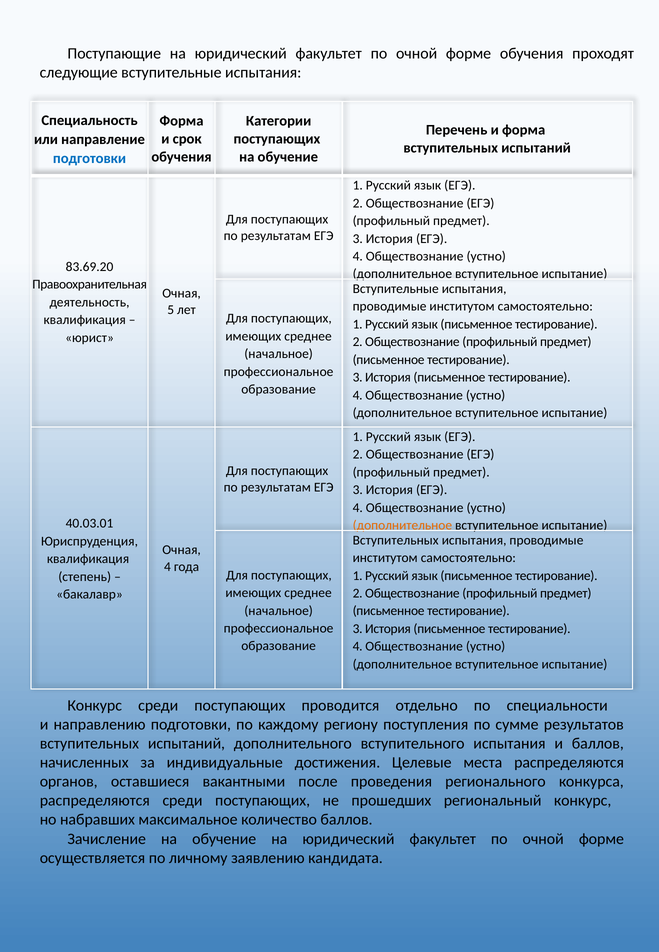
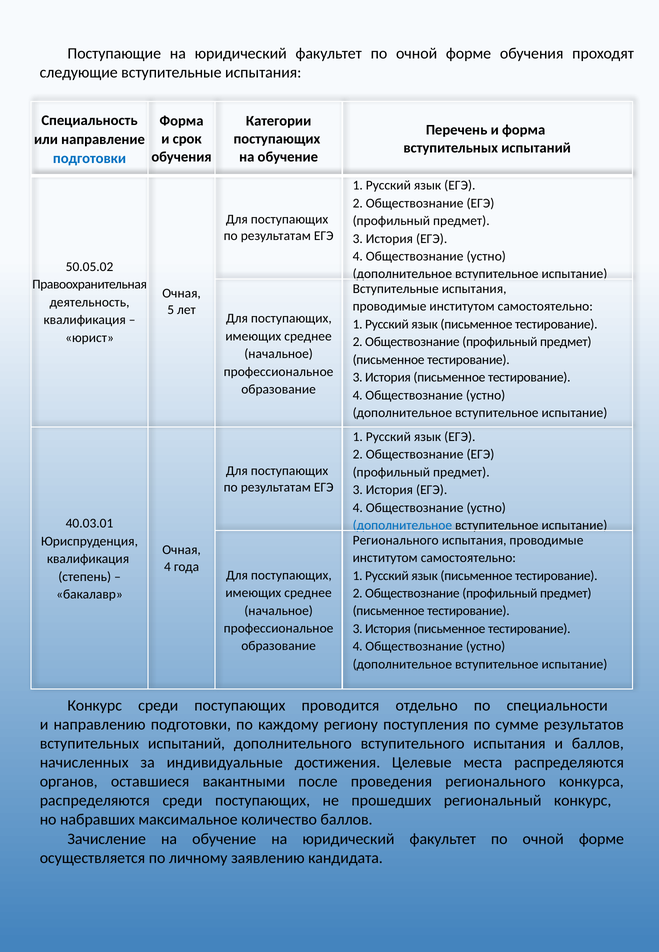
83.69.20: 83.69.20 -> 50.05.02 (90, 267)
дополнительное colour: orange -> blue (402, 525)
Вступительных: Вступительных -> Регионального (396, 540)
